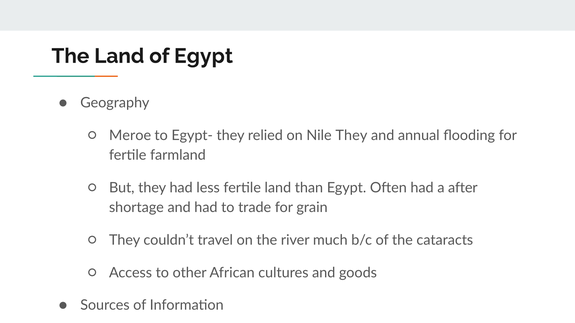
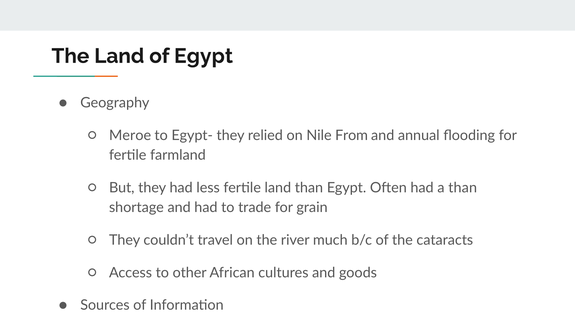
Nile They: They -> From (352, 136)
a after: after -> than (463, 188)
